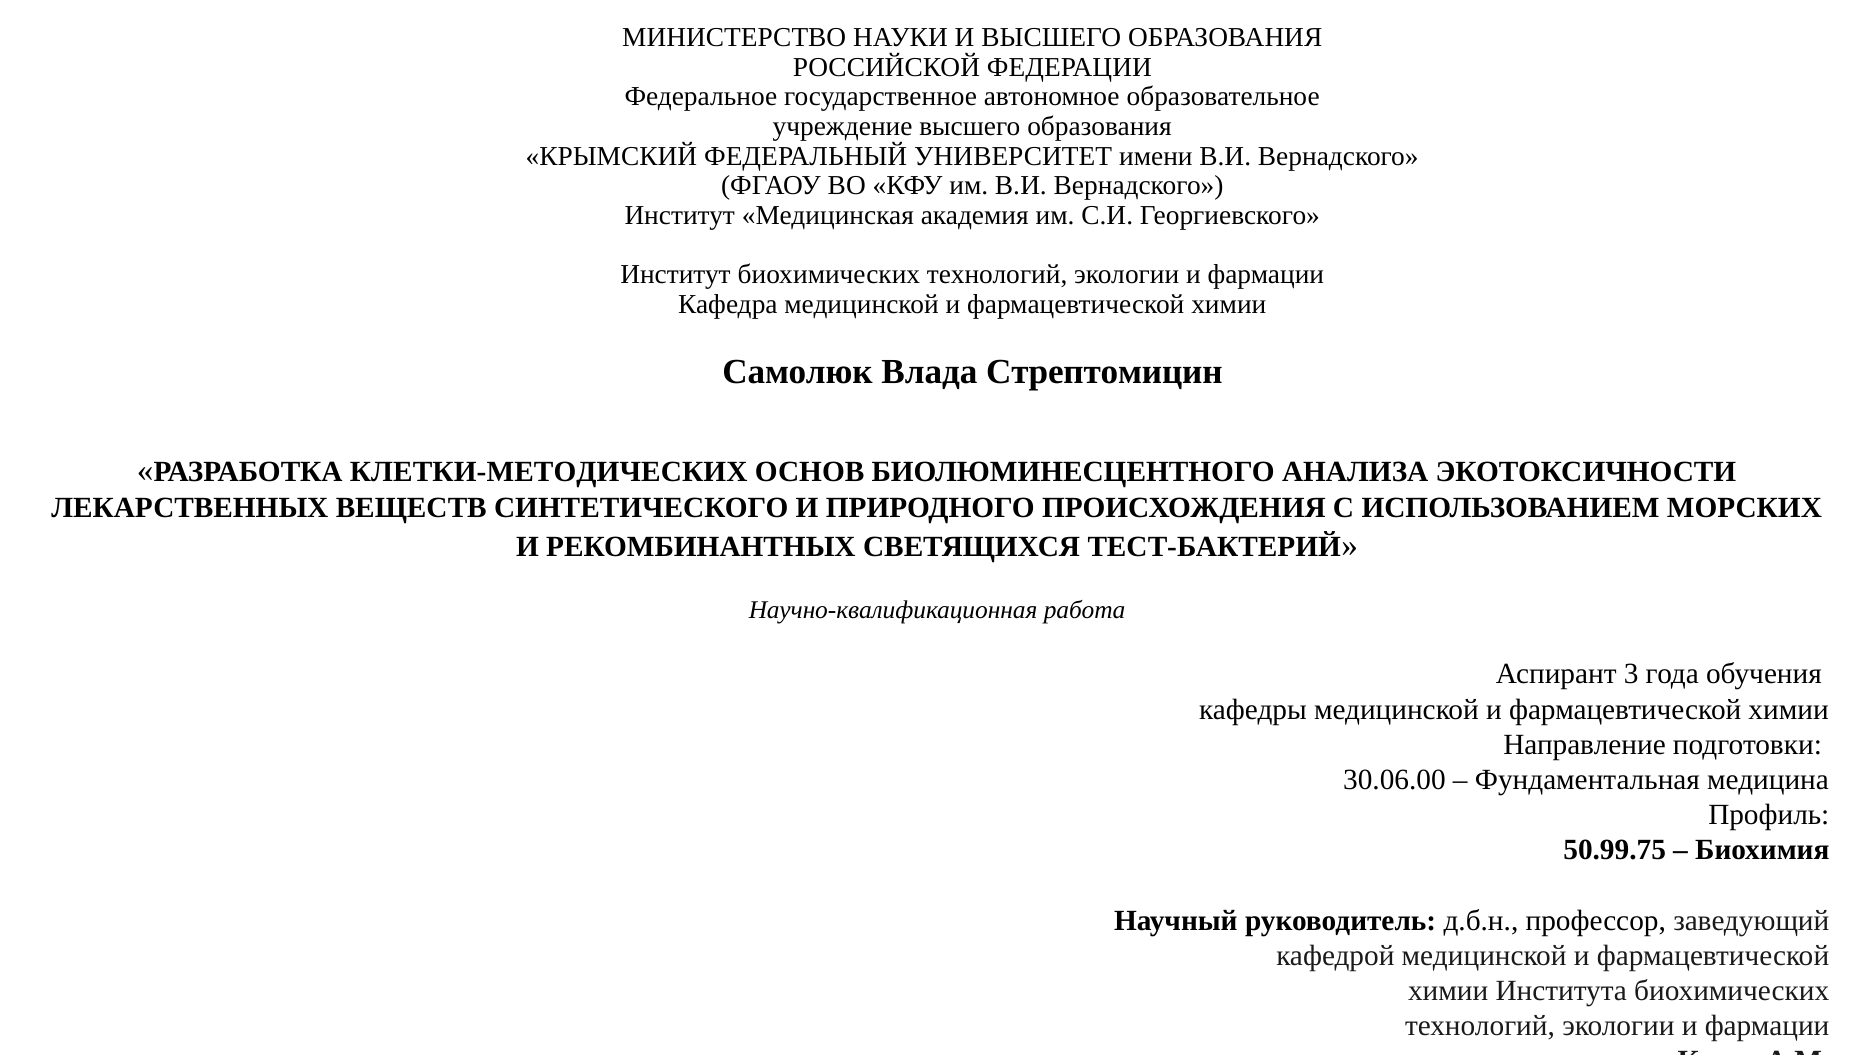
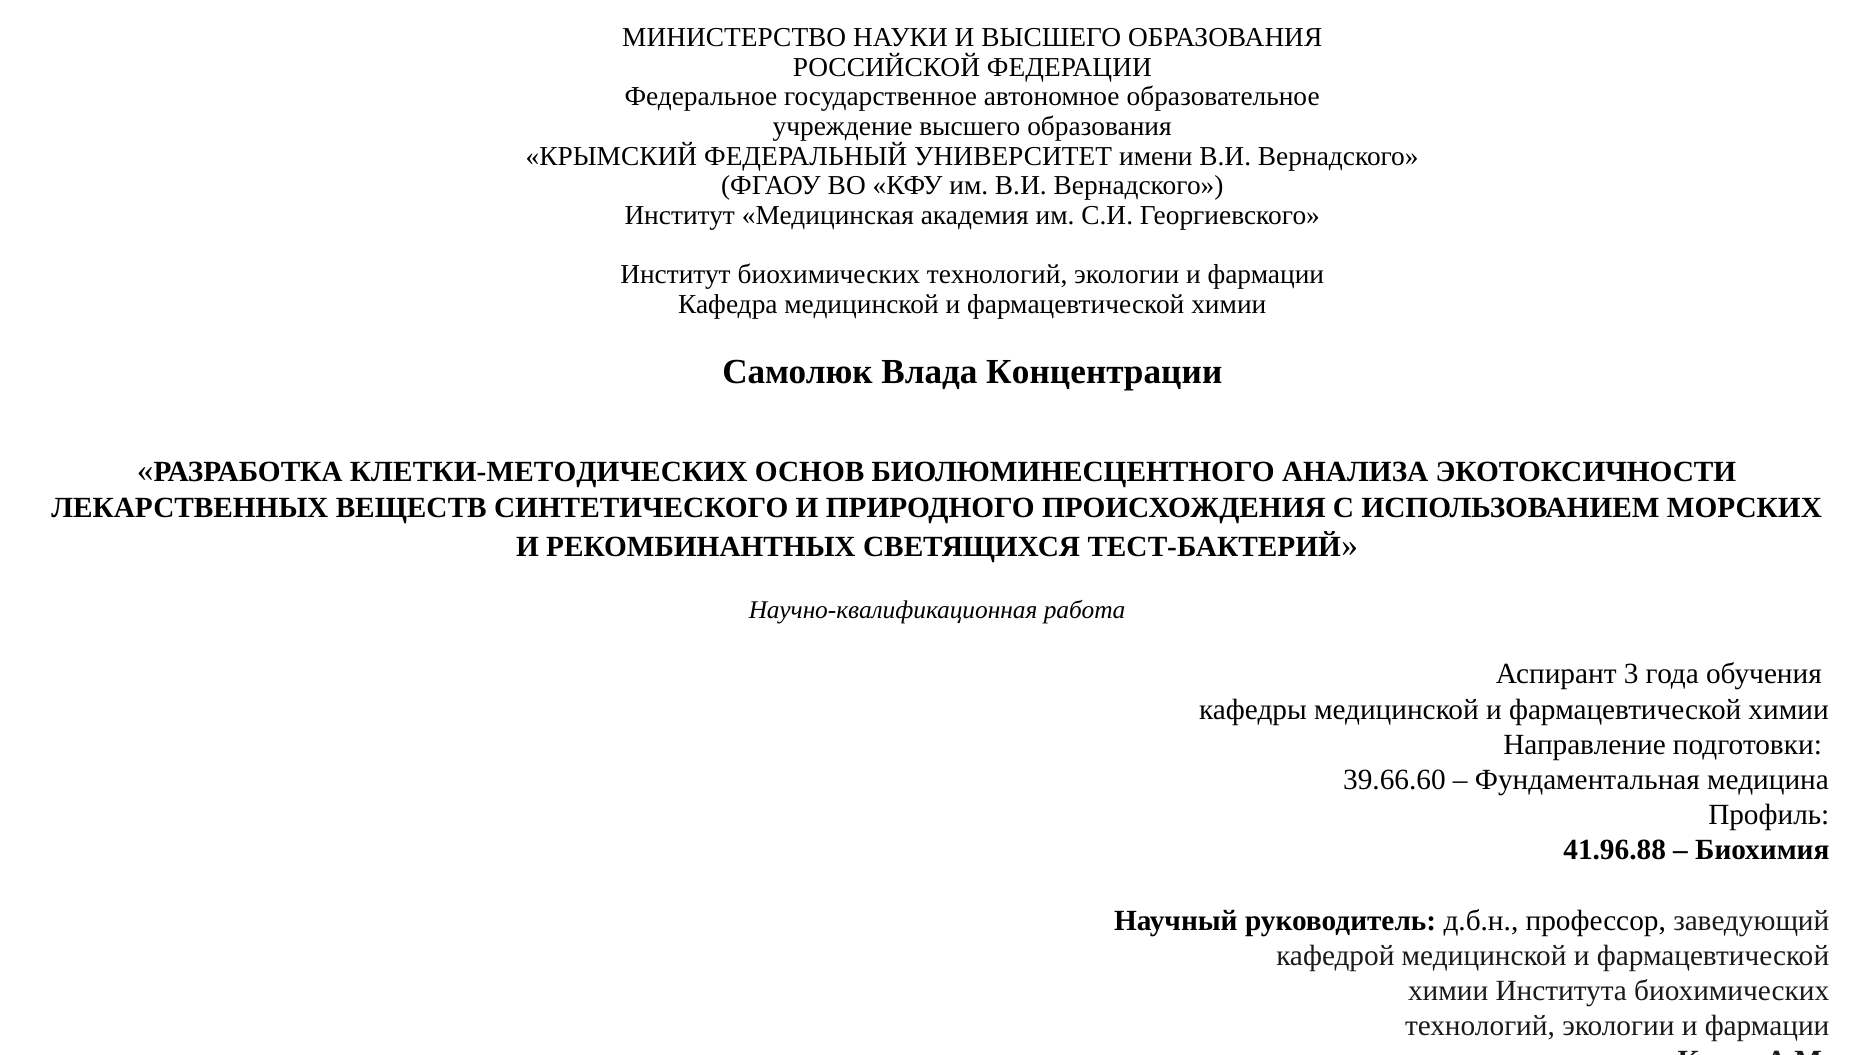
Стрептомицин: Стрептомицин -> Концентрации (1104, 372)
30.06.00: 30.06.00 -> 39.66.60 (1394, 780)
50.99.75: 50.99.75 -> 41.96.88 (1615, 850)
